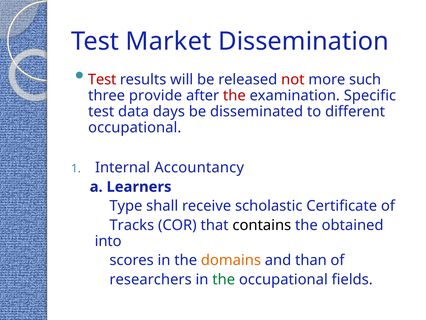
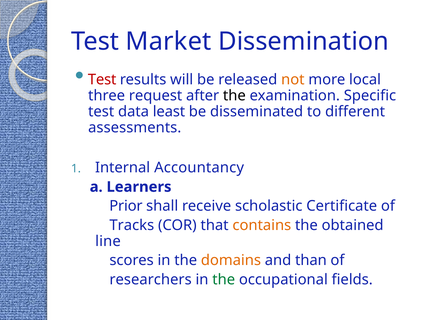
not colour: red -> orange (293, 79)
such: such -> local (365, 79)
provide: provide -> request (156, 95)
the colour: red -> black (234, 95)
days: days -> least (169, 111)
occupational: occupational -> assessments (135, 127)
Type: Type -> Prior (126, 206)
contains colour: black -> orange (262, 225)
into: into -> line (108, 241)
